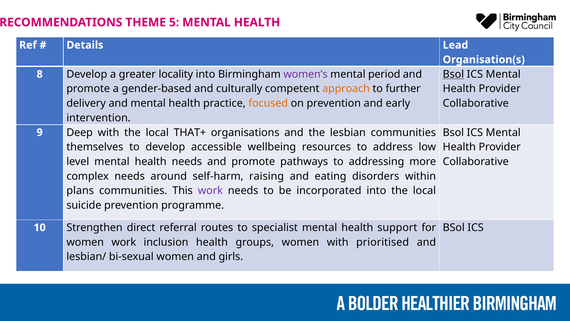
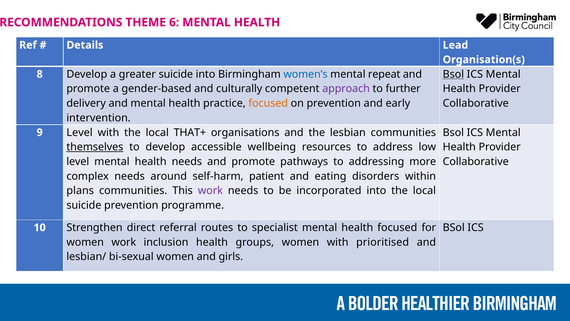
5: 5 -> 6 (174, 22)
greater locality: locality -> suicide (176, 74)
women’s colour: purple -> blue (306, 74)
period: period -> repeat (384, 74)
approach colour: orange -> purple (346, 89)
9 Deep: Deep -> Level (80, 132)
themselves underline: none -> present (95, 147)
raising: raising -> patient (267, 176)
health support: support -> focused (397, 227)
